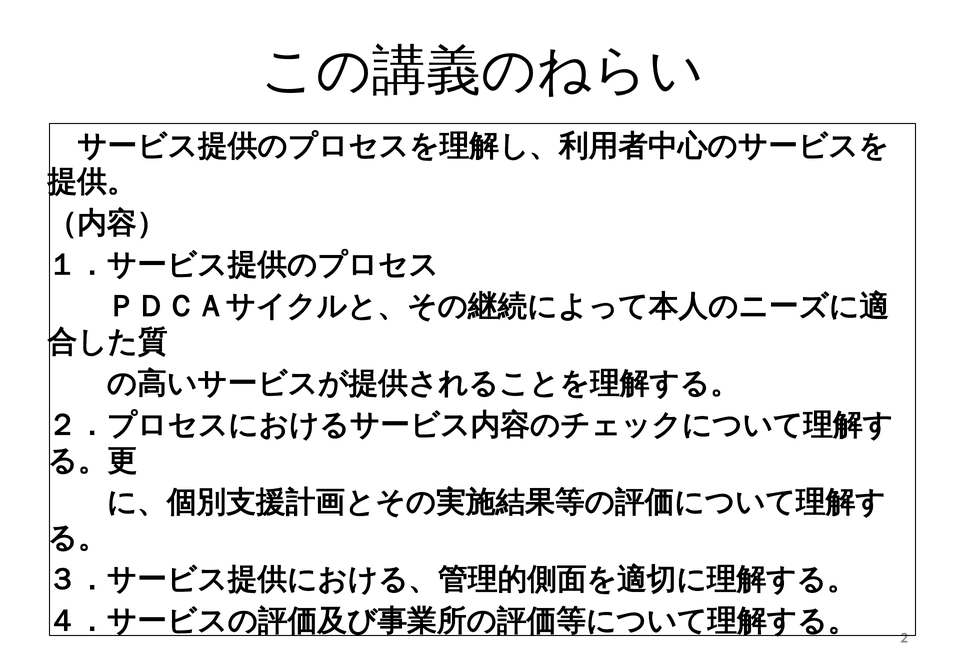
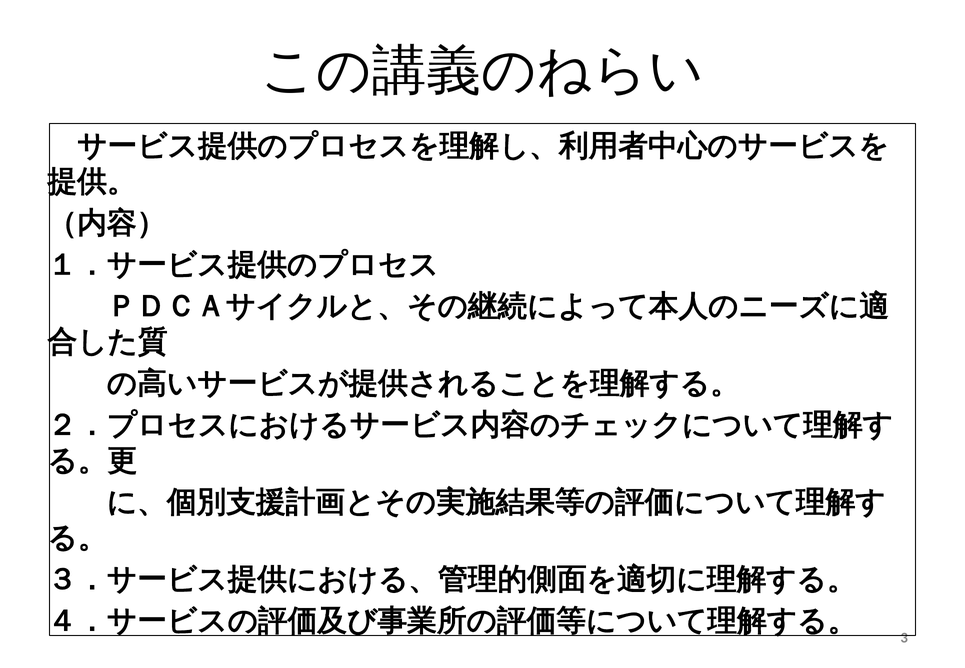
2: 2 -> 3 (904, 638)
